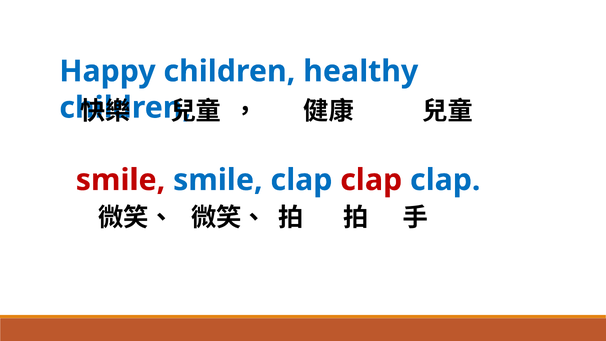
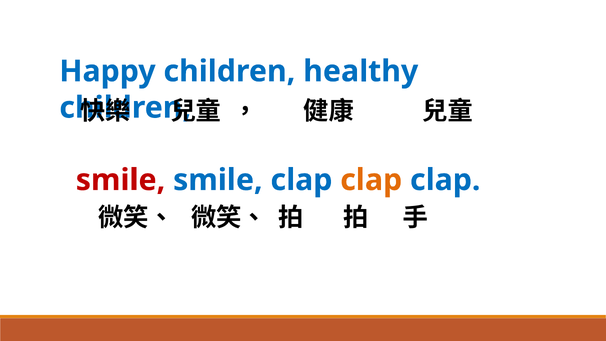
clap colour: red -> orange (371, 180)
